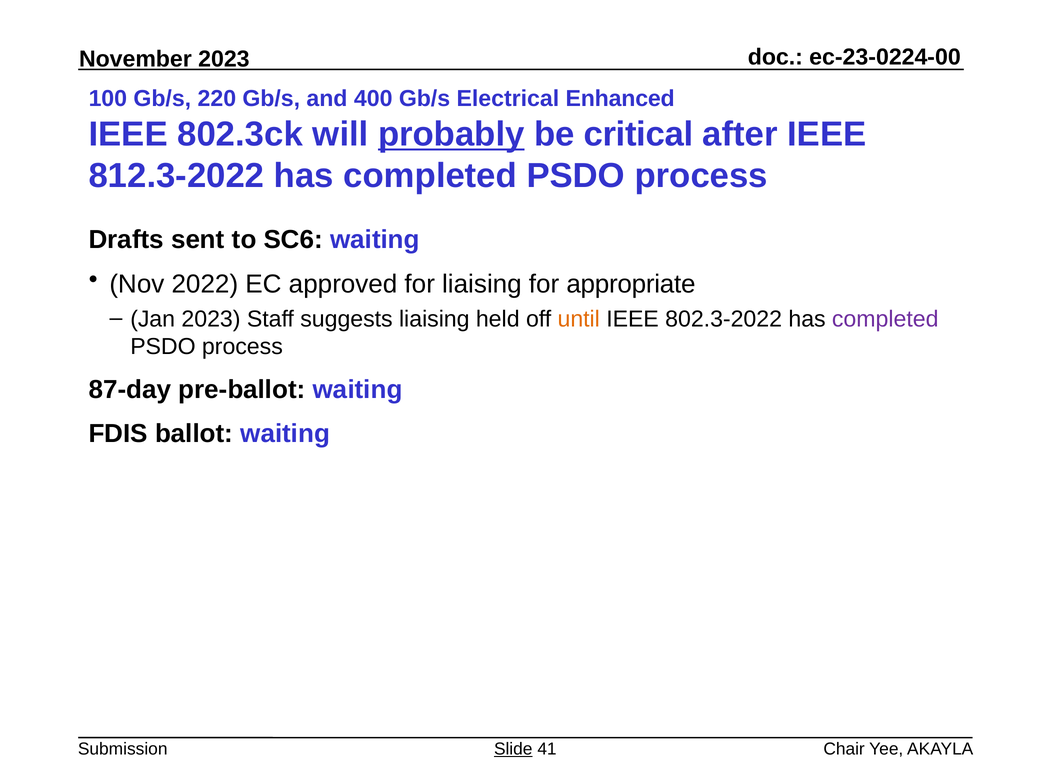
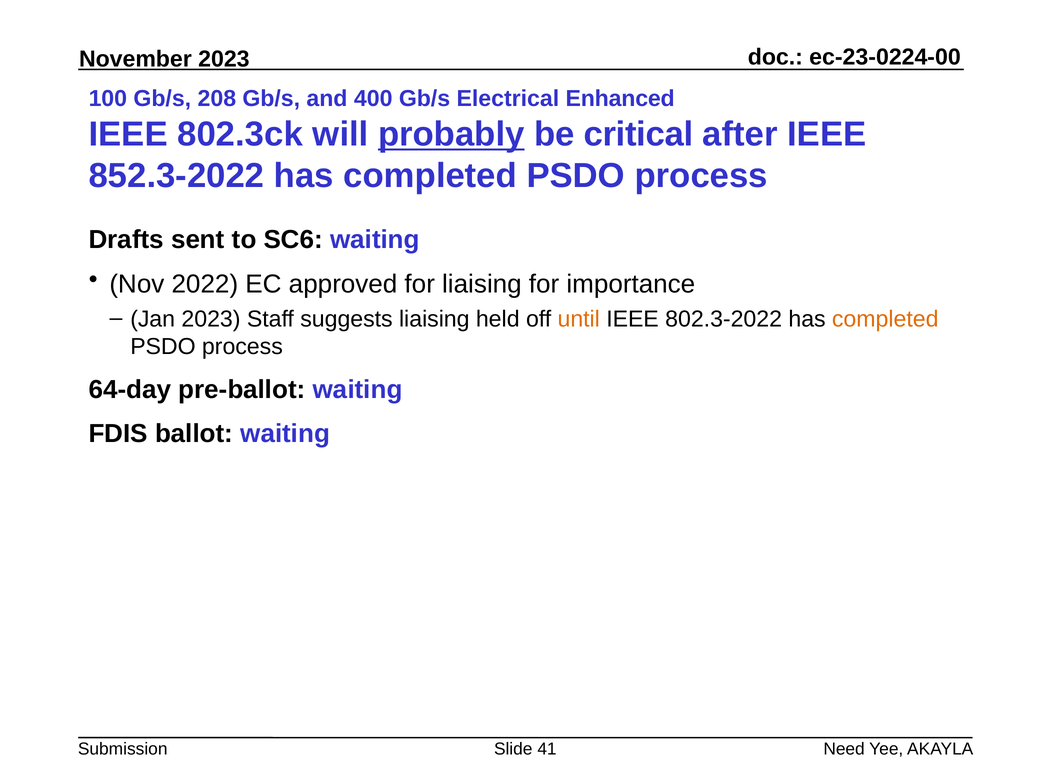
220: 220 -> 208 (217, 99)
812.3-2022: 812.3-2022 -> 852.3-2022 (176, 176)
appropriate: appropriate -> importance (631, 284)
completed colour: purple -> orange (885, 319)
87-day: 87-day -> 64-day (130, 390)
Slide underline: present -> none (513, 750)
Chair: Chair -> Need (844, 750)
